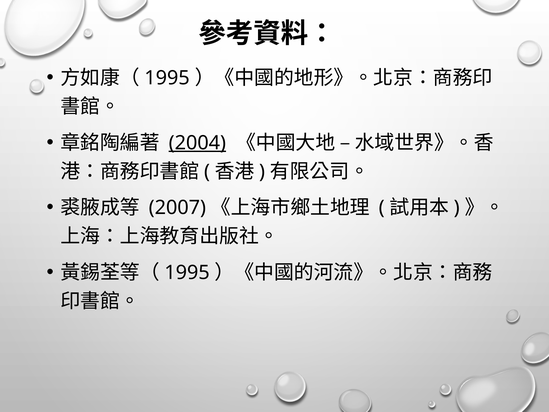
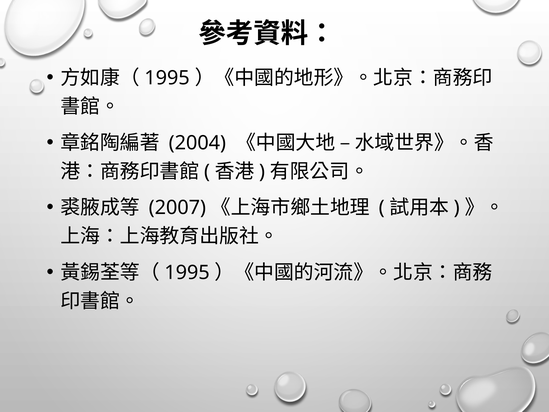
2004 underline: present -> none (197, 143)
